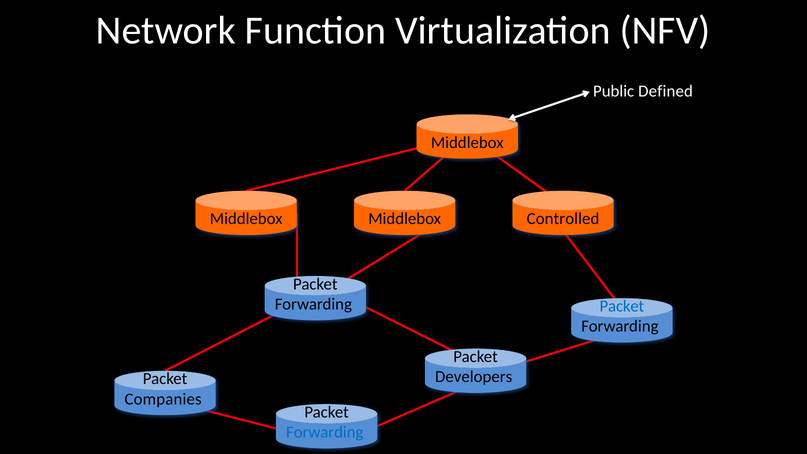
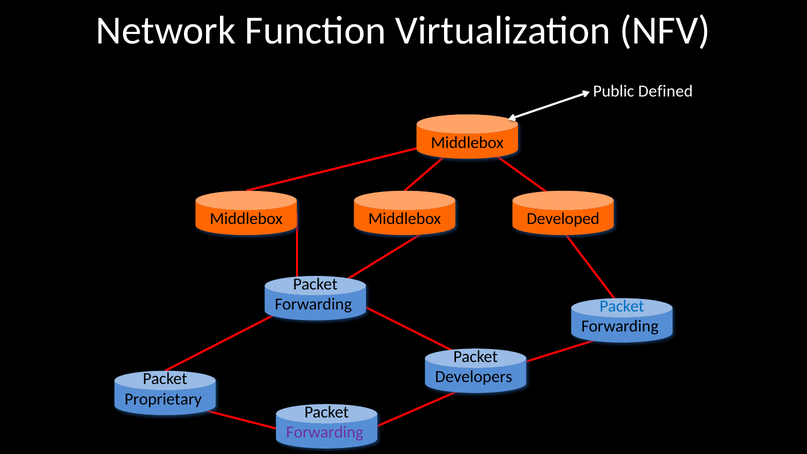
Controlled: Controlled -> Developed (563, 219)
Companies: Companies -> Proprietary (163, 399)
Forwarding colour: blue -> purple (325, 432)
